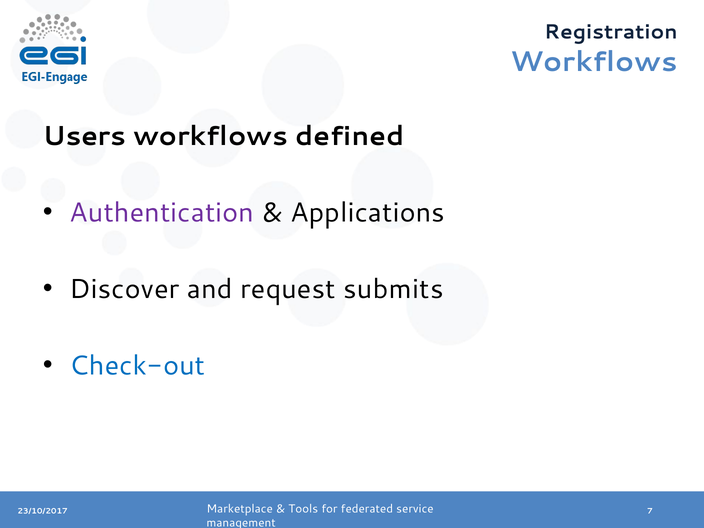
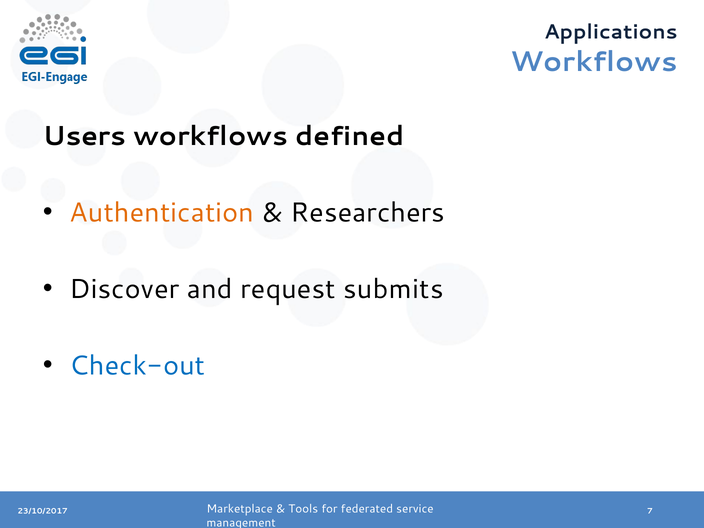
Registration: Registration -> Applications (611, 32)
Authentication colour: purple -> orange (162, 213)
Applications: Applications -> Researchers (368, 213)
